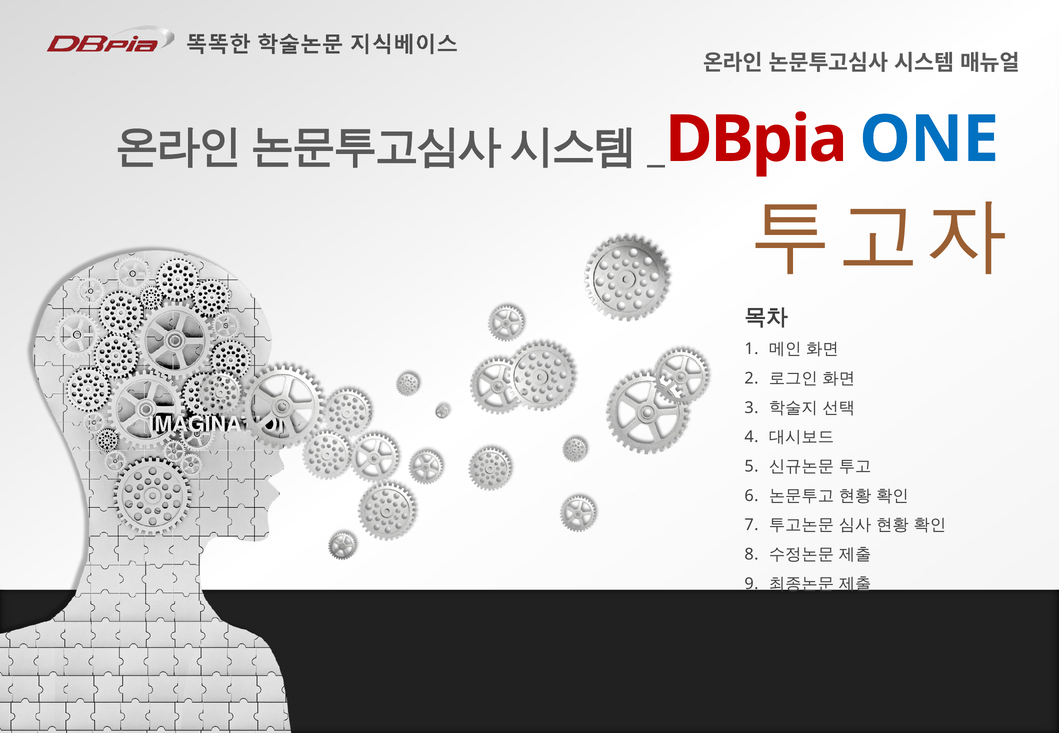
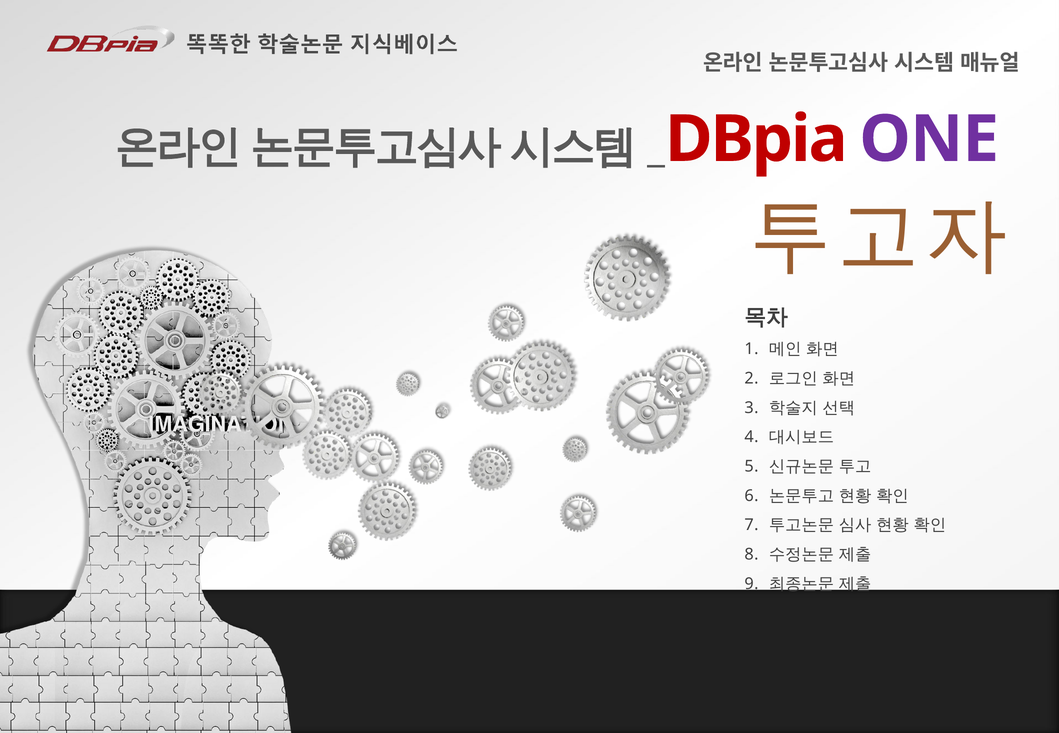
ONE colour: blue -> purple (929, 139)
